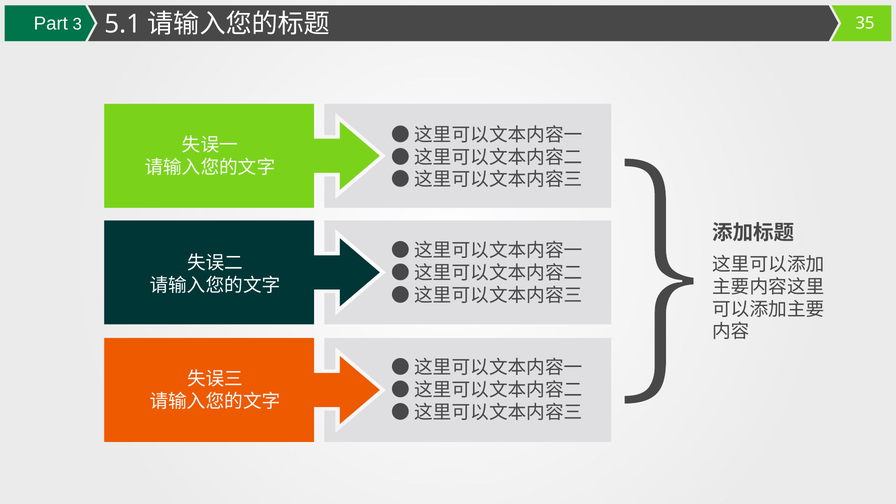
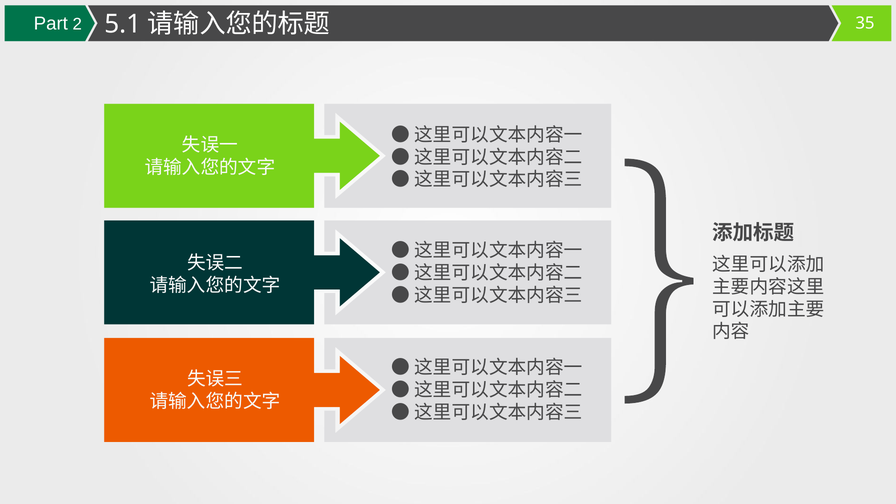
3: 3 -> 2 (77, 24)
